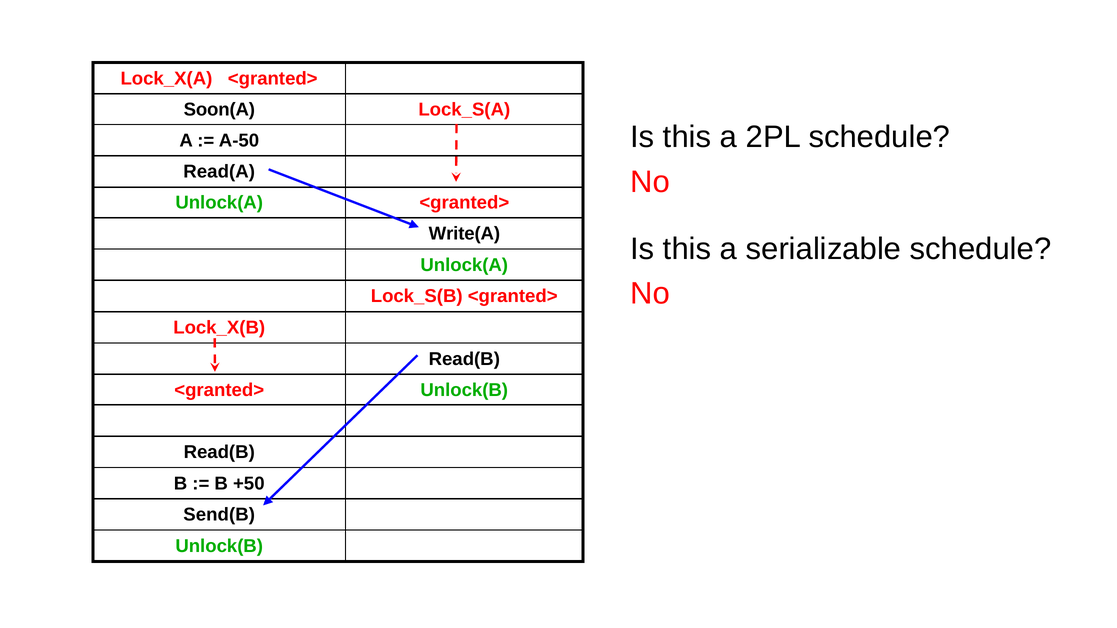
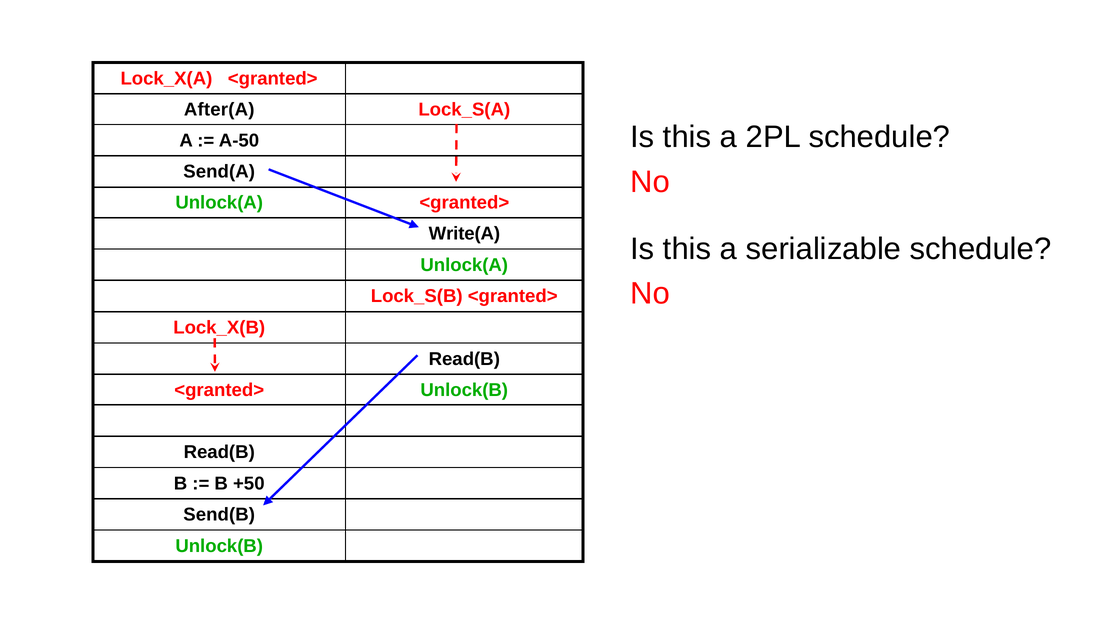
Soon(A: Soon(A -> After(A (219, 110)
Read(A: Read(A -> Send(A (219, 172)
